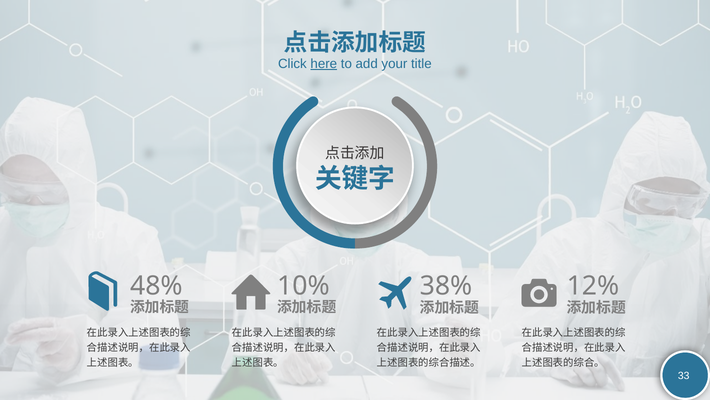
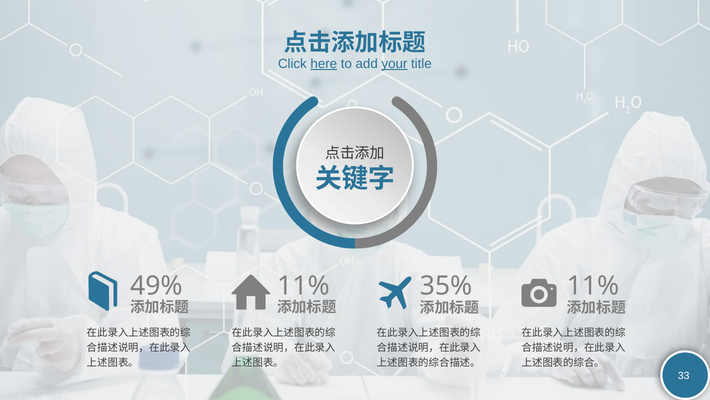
your underline: none -> present (394, 64)
48%: 48% -> 49% (156, 285)
10%: 10% -> 11% (303, 285)
38%: 38% -> 35% (446, 286)
12%: 12% -> 11% (593, 286)
